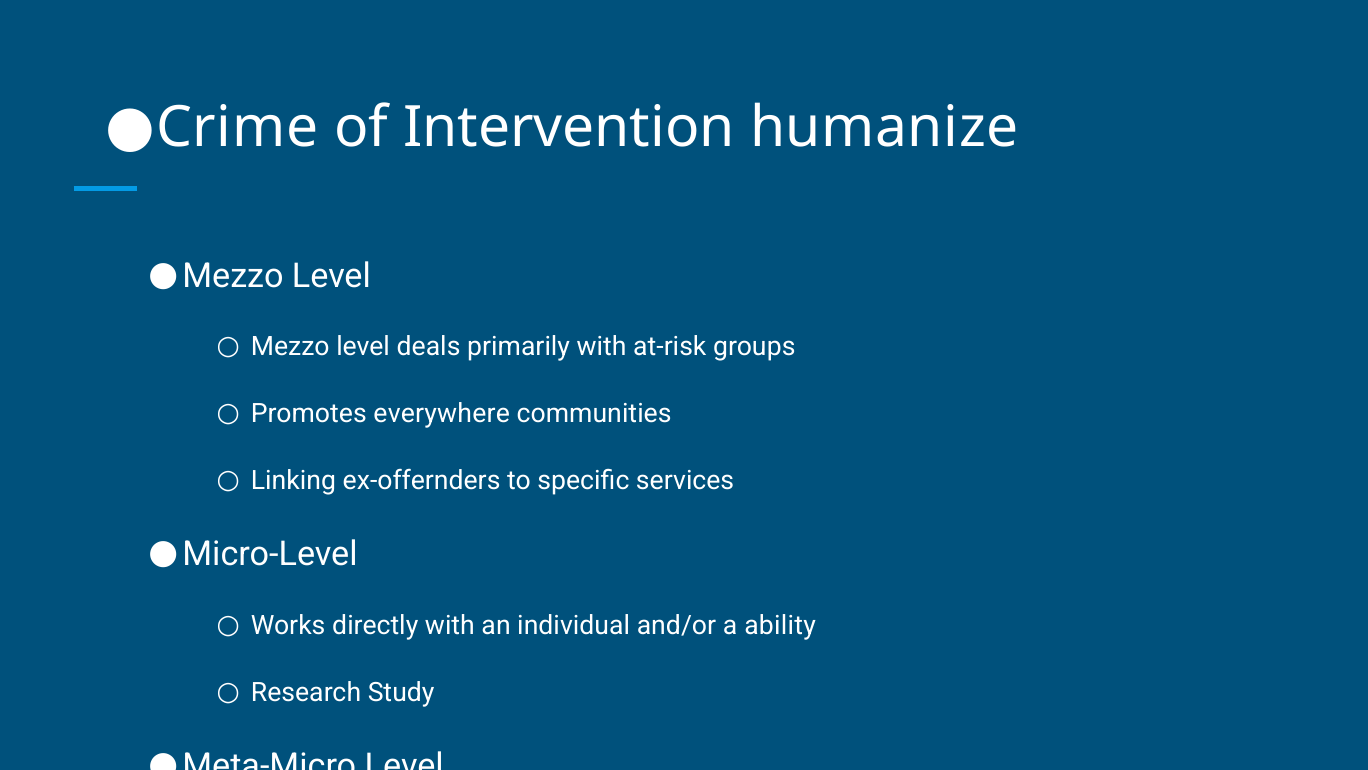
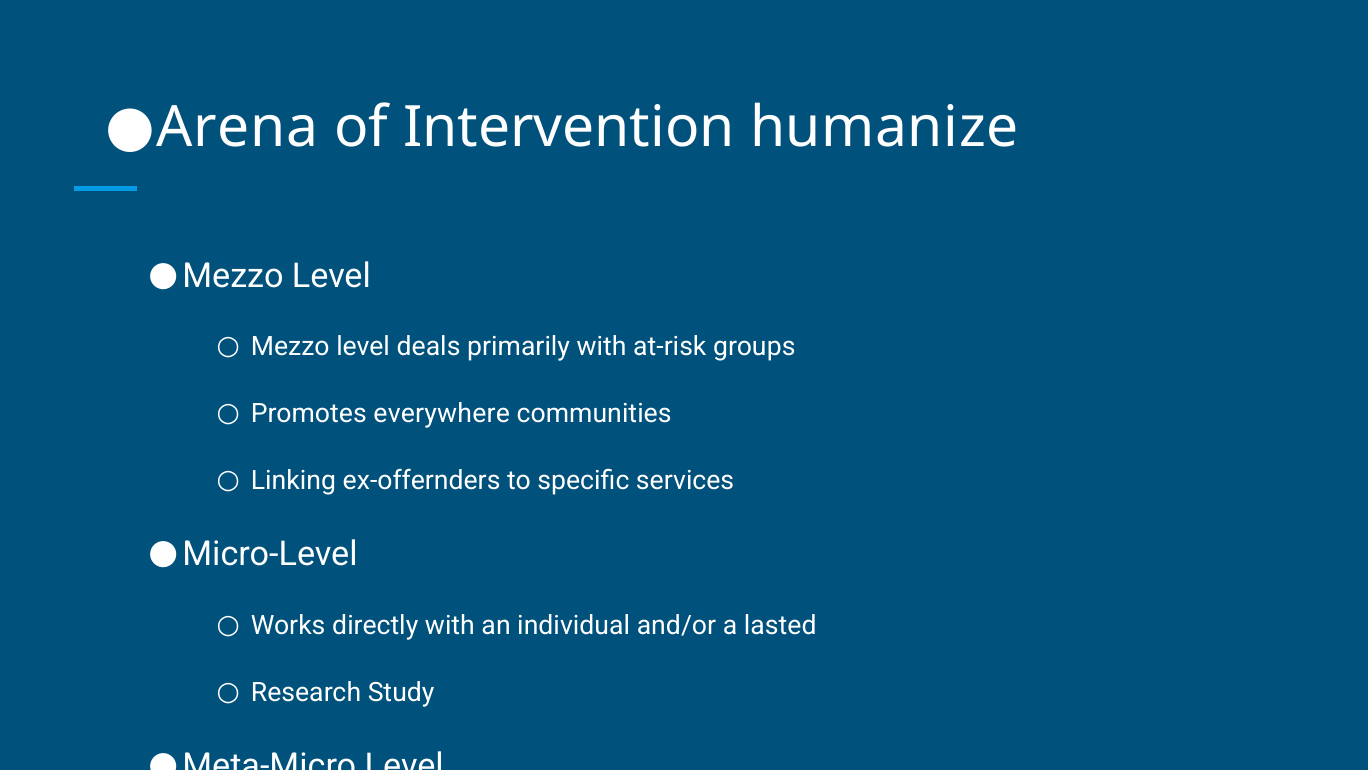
Crime: Crime -> Arena (237, 127)
ability: ability -> lasted (780, 625)
